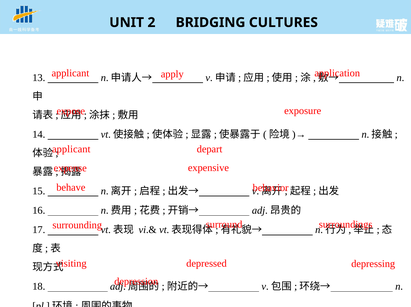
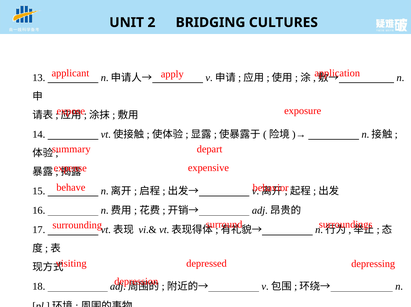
applicant: applicant -> summary (71, 149)
